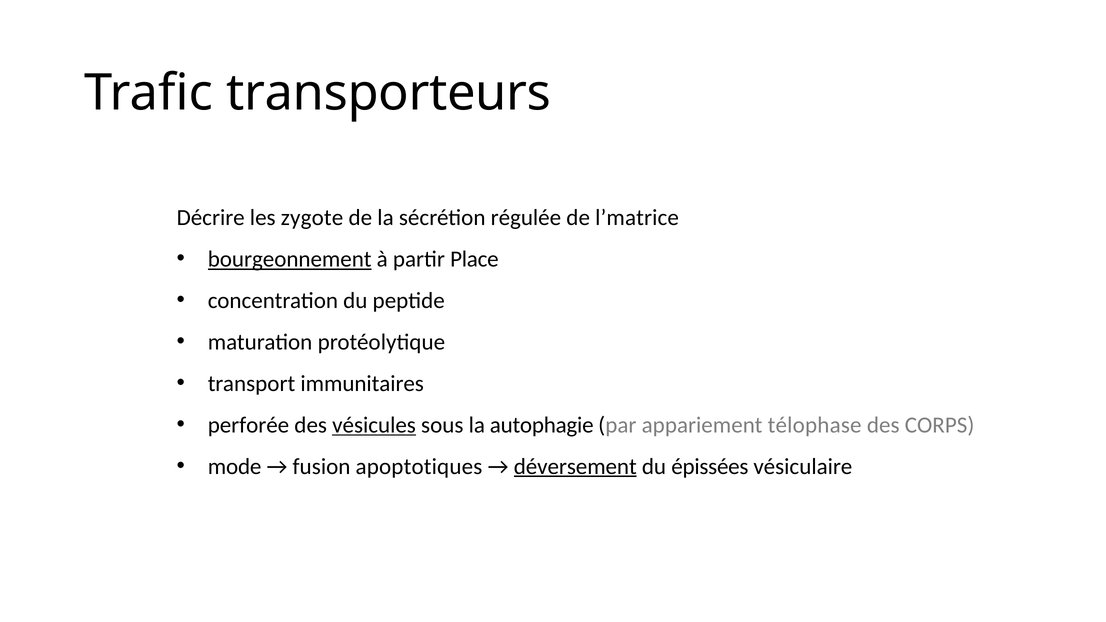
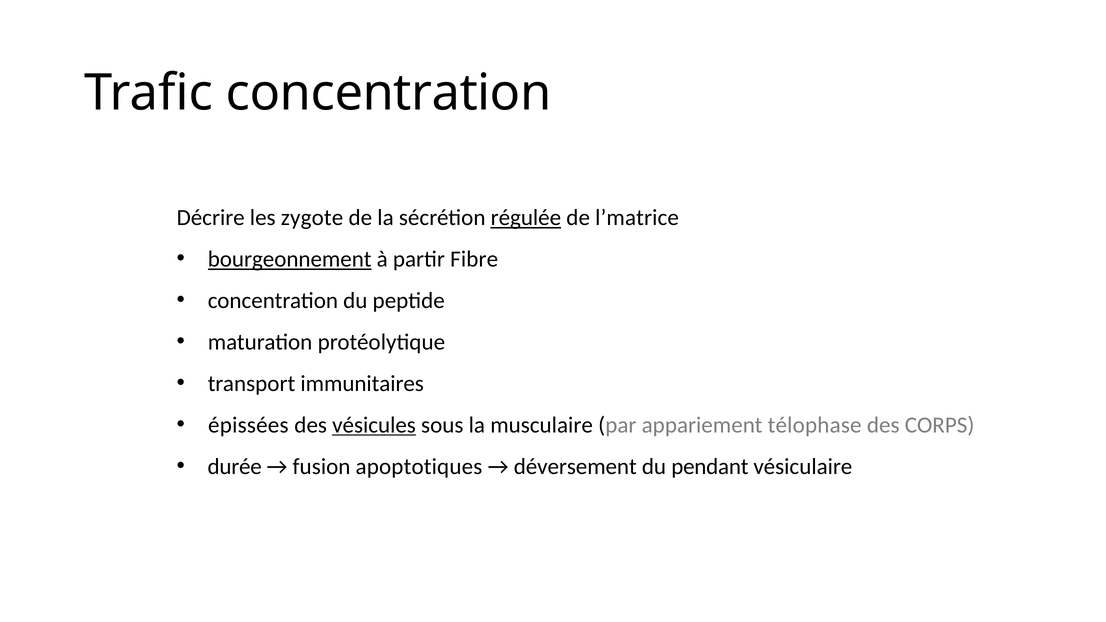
Trafic transporteurs: transporteurs -> concentration (389, 93)
régulée underline: none -> present (526, 218)
Place: Place -> Fibre (474, 259)
perforée: perforée -> épissées (248, 425)
autophagie: autophagie -> musculaire (542, 425)
mode: mode -> durée (235, 467)
déversement underline: present -> none (575, 467)
épissées: épissées -> pendant (710, 467)
